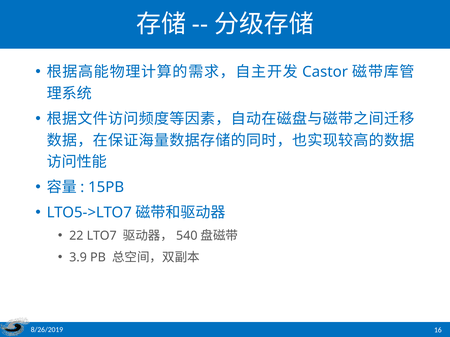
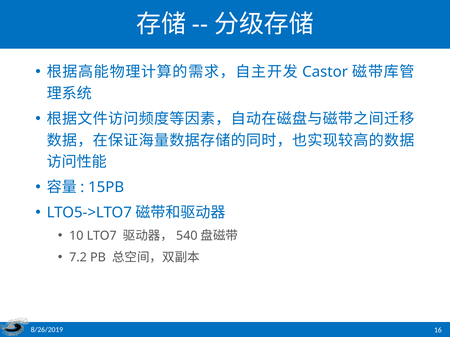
22: 22 -> 10 (76, 236)
3.9: 3.9 -> 7.2 (78, 258)
